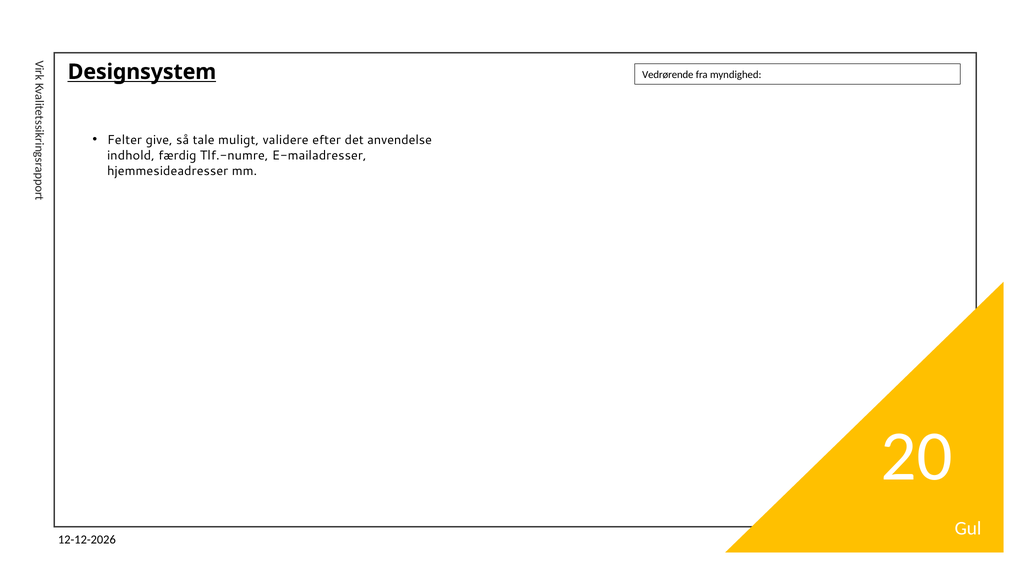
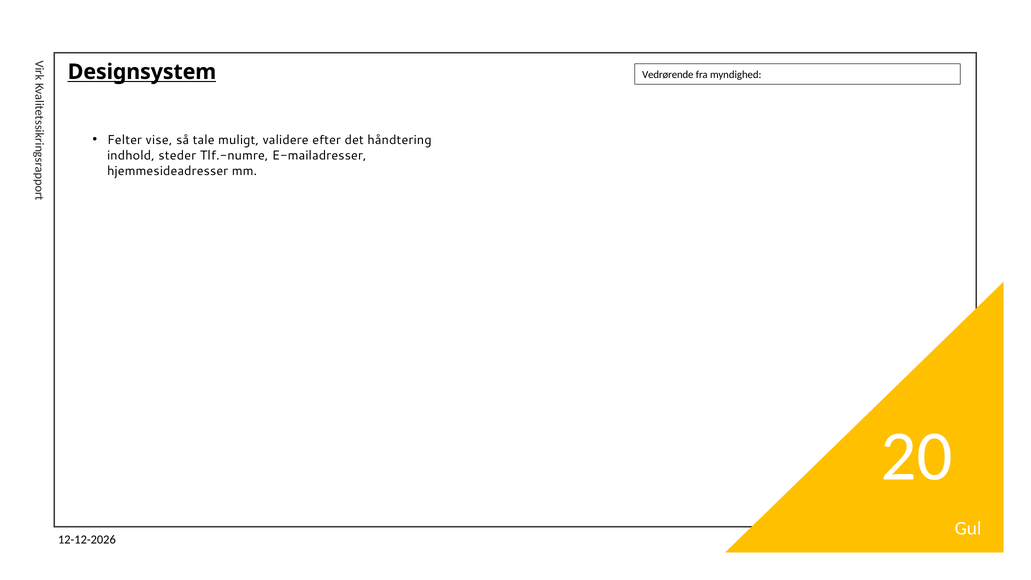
give: give -> vise (159, 140)
anvendelse: anvendelse -> håndtering (400, 140)
færdig: færdig -> steder (177, 155)
